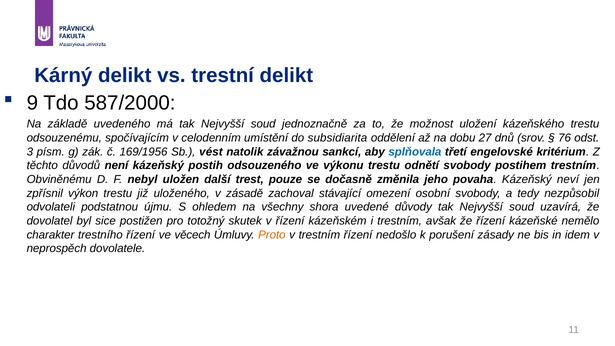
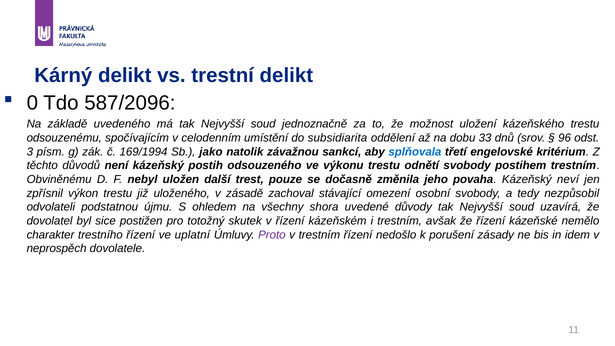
9: 9 -> 0 (32, 103)
587/2000: 587/2000 -> 587/2096 (130, 103)
27: 27 -> 33 (485, 138)
76: 76 -> 96 (565, 138)
169/1956: 169/1956 -> 169/1994 (144, 152)
vést: vést -> jako (211, 152)
věcech: věcech -> uplatní (192, 235)
Proto colour: orange -> purple (272, 235)
